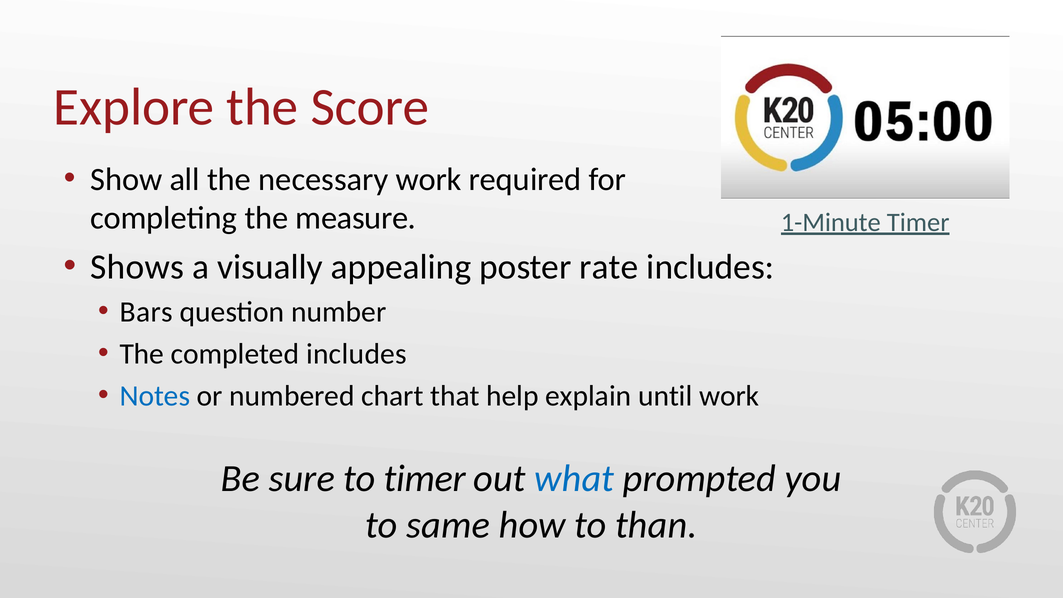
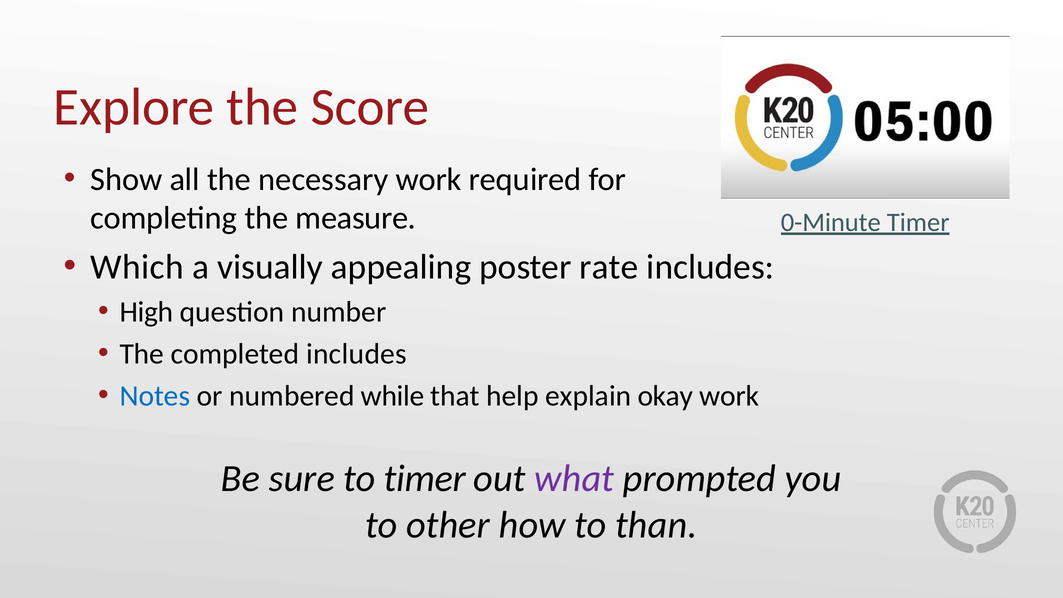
1-Minute: 1-Minute -> 0-Minute (831, 222)
Shows: Shows -> Which (137, 267)
Bars: Bars -> High (146, 312)
chart: chart -> while (393, 396)
until: until -> okay (665, 396)
what colour: blue -> purple (574, 479)
same: same -> other (448, 525)
